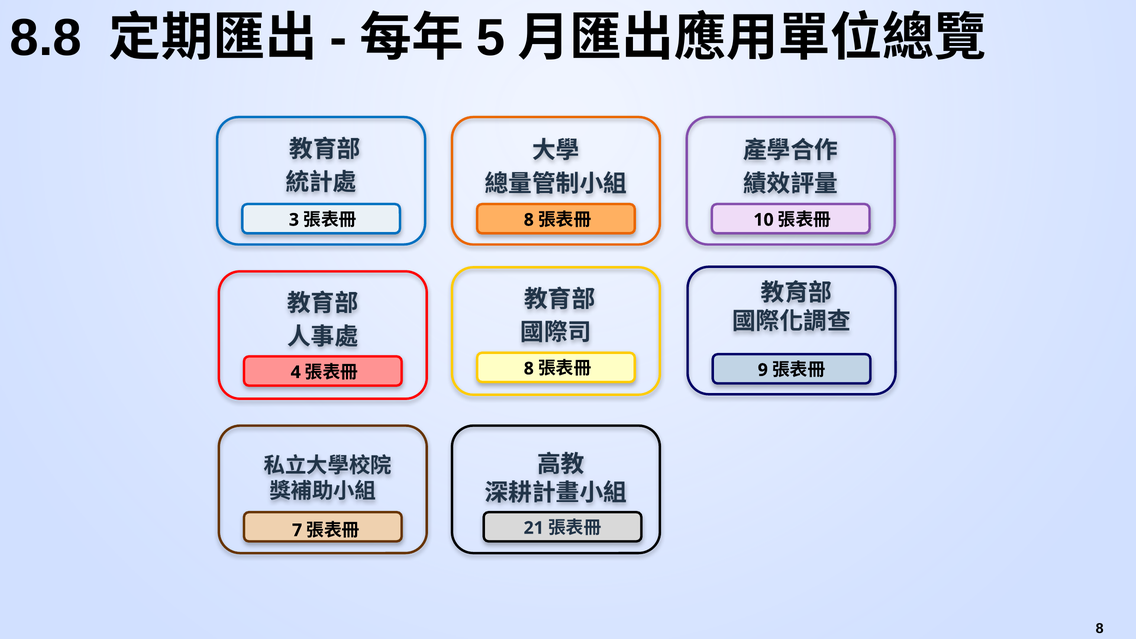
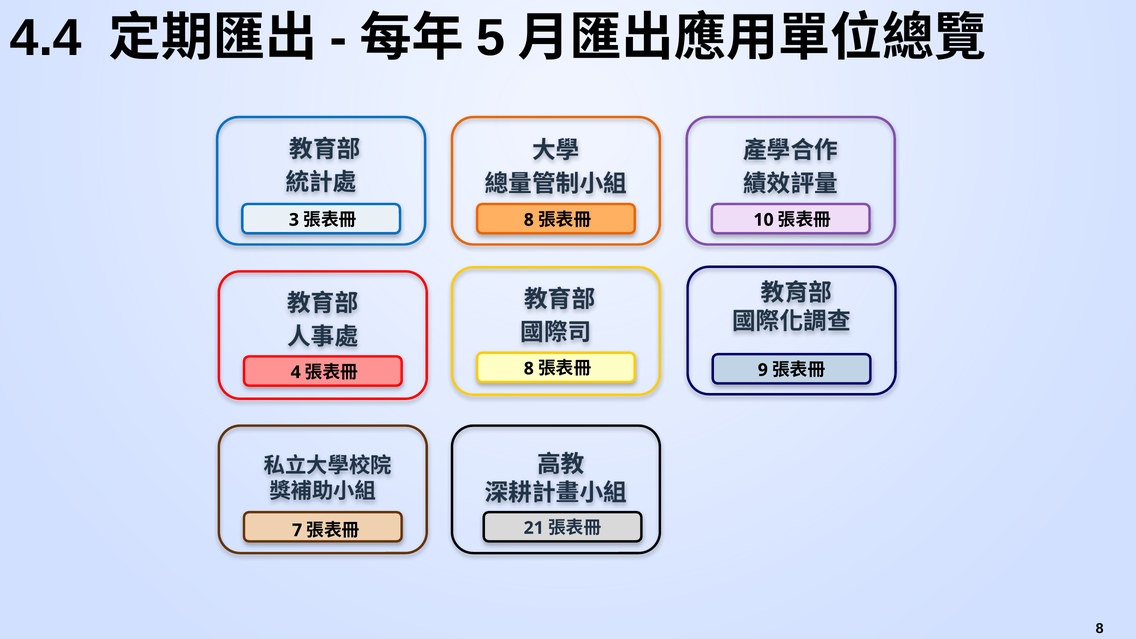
8.8: 8.8 -> 4.4 (46, 38)
